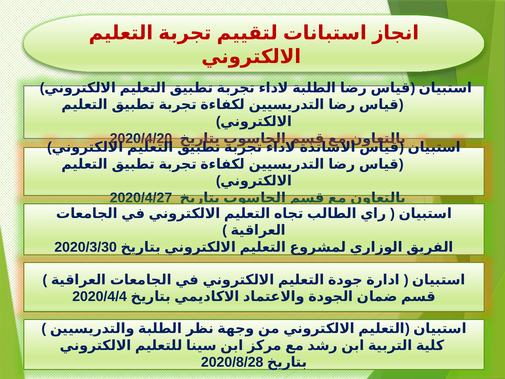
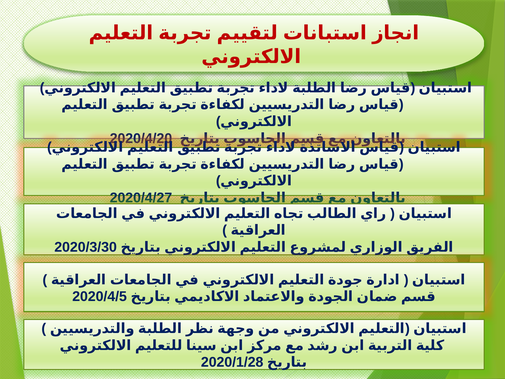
2020/4/4: 2020/4/4 -> 2020/4/5 (100, 296)
2020/8/28: 2020/8/28 -> 2020/1/28 (232, 362)
